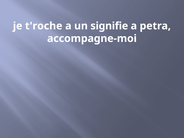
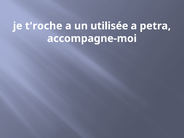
signifie: signifie -> utilisée (109, 26)
